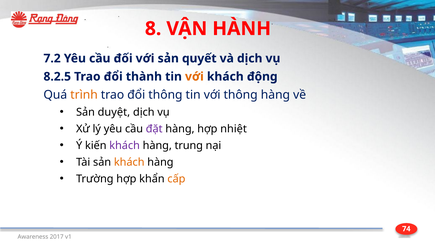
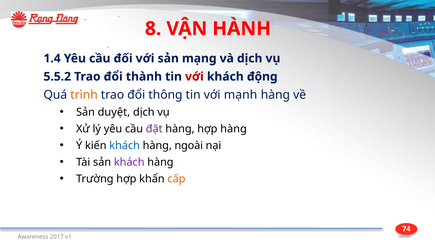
7.2: 7.2 -> 1.4 (52, 58)
quyết: quyết -> mạng (199, 58)
8.2.5: 8.2.5 -> 5.5.2 (57, 76)
với colour: orange -> red (194, 76)
với thông: thông -> mạnh (241, 95)
hợp nhiệt: nhiệt -> hàng (234, 129)
khách colour: purple -> blue (125, 145)
trung: trung -> ngoài (189, 145)
khách colour: orange -> purple (129, 162)
